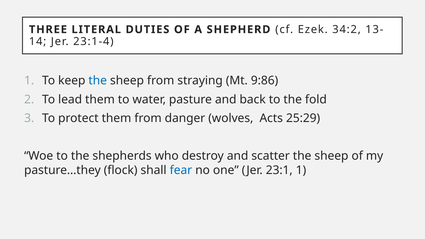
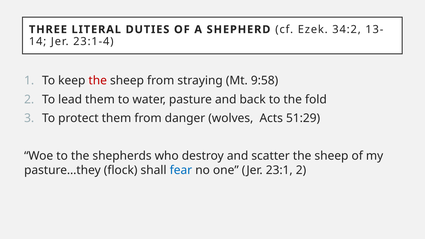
the colour: blue -> red (98, 81)
9:86: 9:86 -> 9:58 (265, 81)
25:29: 25:29 -> 51:29 (303, 118)
23:1 1: 1 -> 2 (301, 170)
